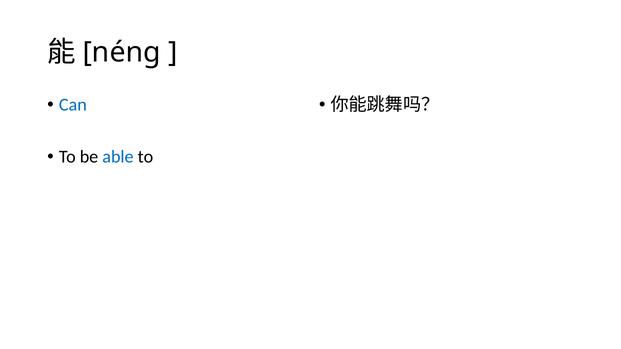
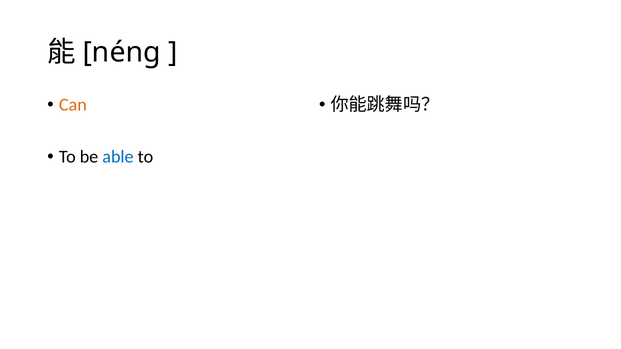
Can colour: blue -> orange (73, 105)
